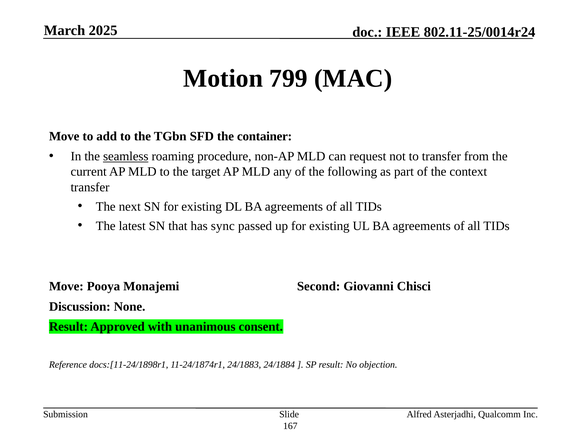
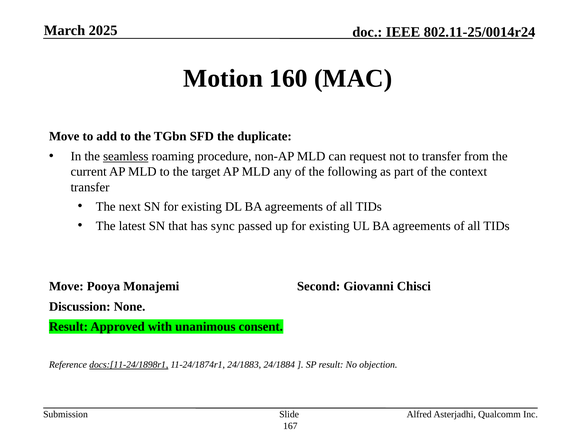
799: 799 -> 160 (289, 79)
container: container -> duplicate (264, 136)
docs:[11-24/1898r1 underline: none -> present (129, 365)
